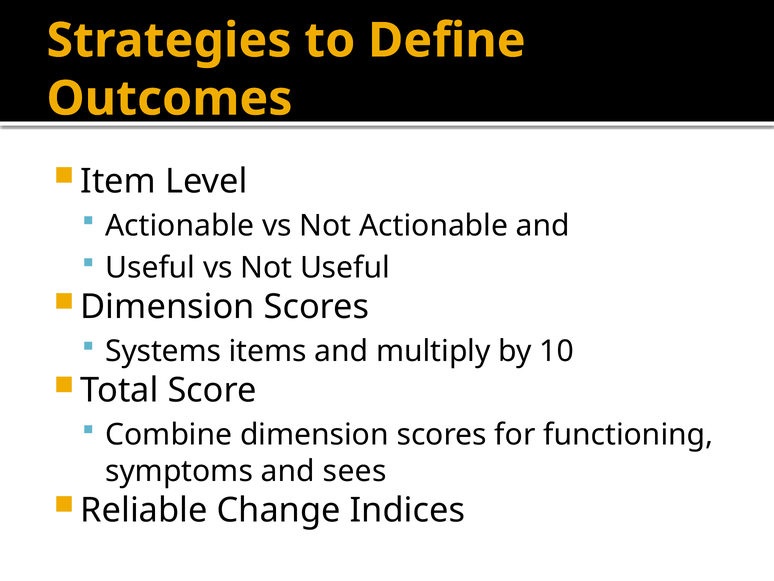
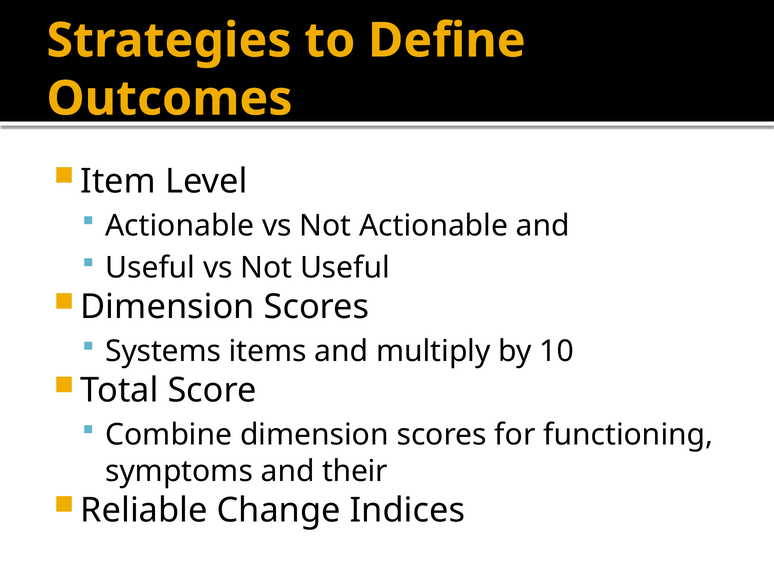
sees: sees -> their (355, 471)
